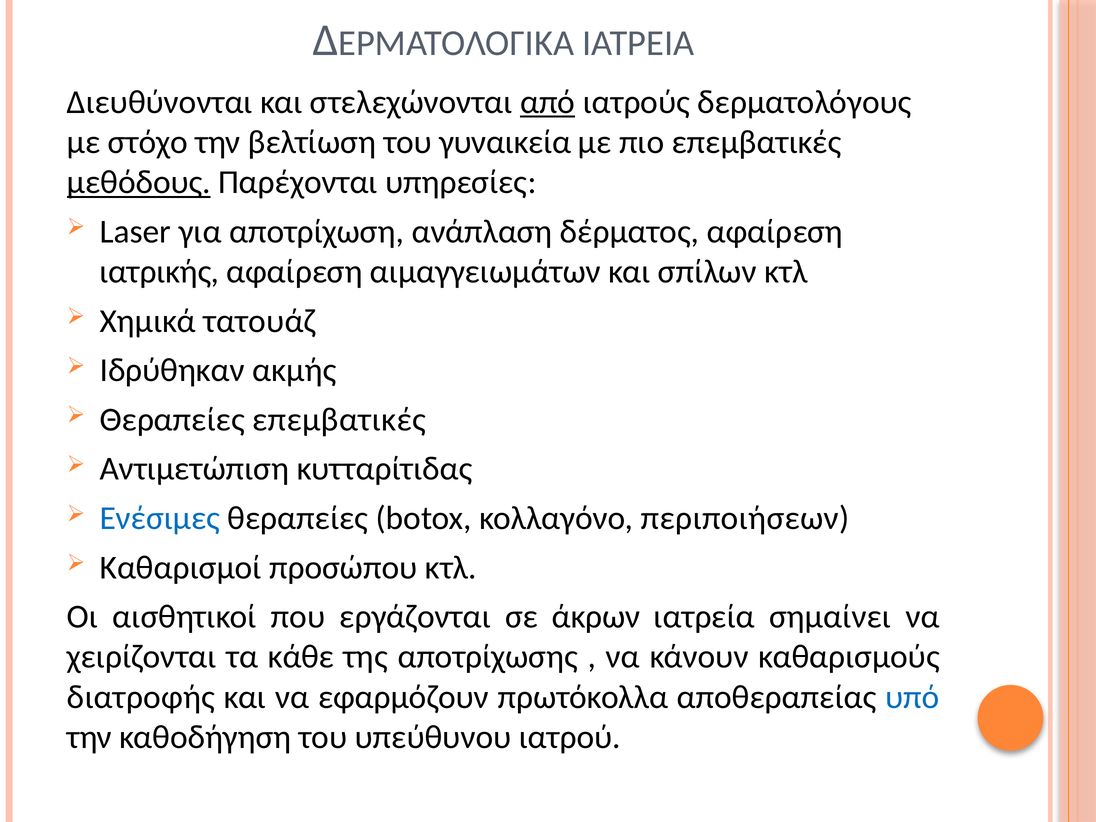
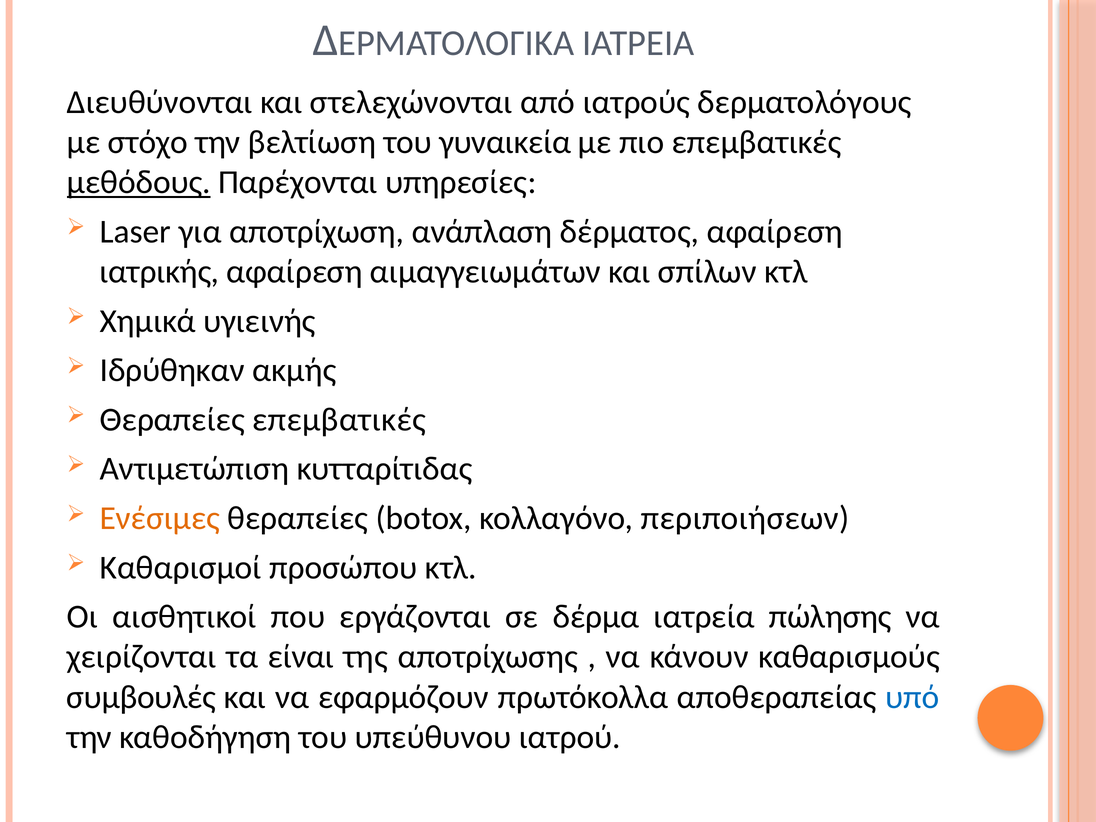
από underline: present -> none (548, 102)
τατουάζ: τατουάζ -> υγιεινής (259, 321)
Ενέσιμες colour: blue -> orange (160, 518)
άκρων: άκρων -> δέρμα (596, 617)
σημαίνει: σημαίνει -> πώλησης (830, 617)
κάθε: κάθε -> είναι (301, 657)
διατροφής: διατροφής -> συμβουλές (141, 697)
